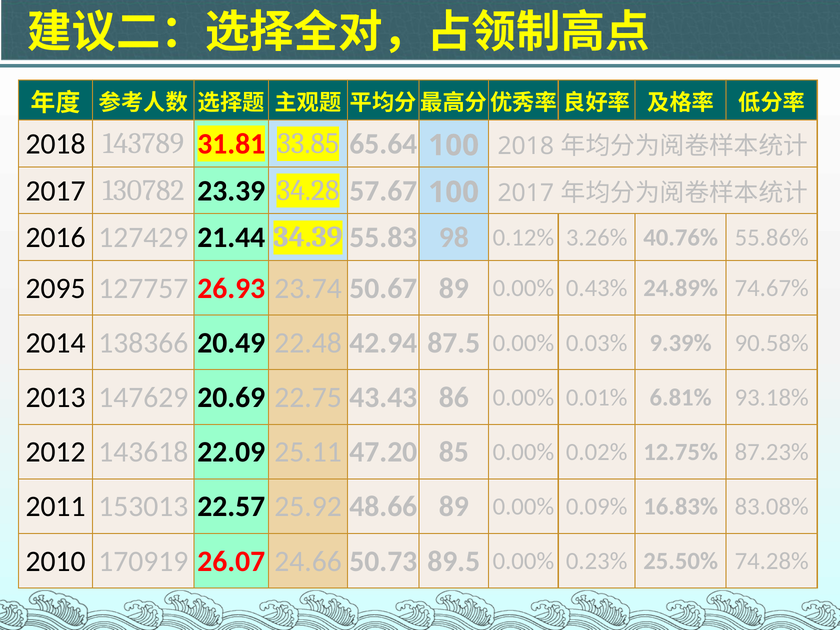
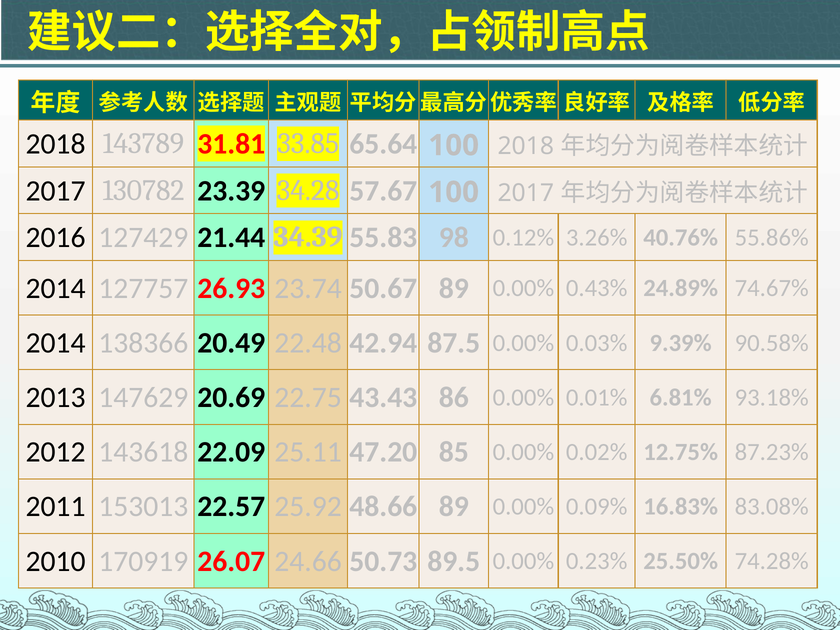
2095: 2095 -> 2014 (56, 288)
